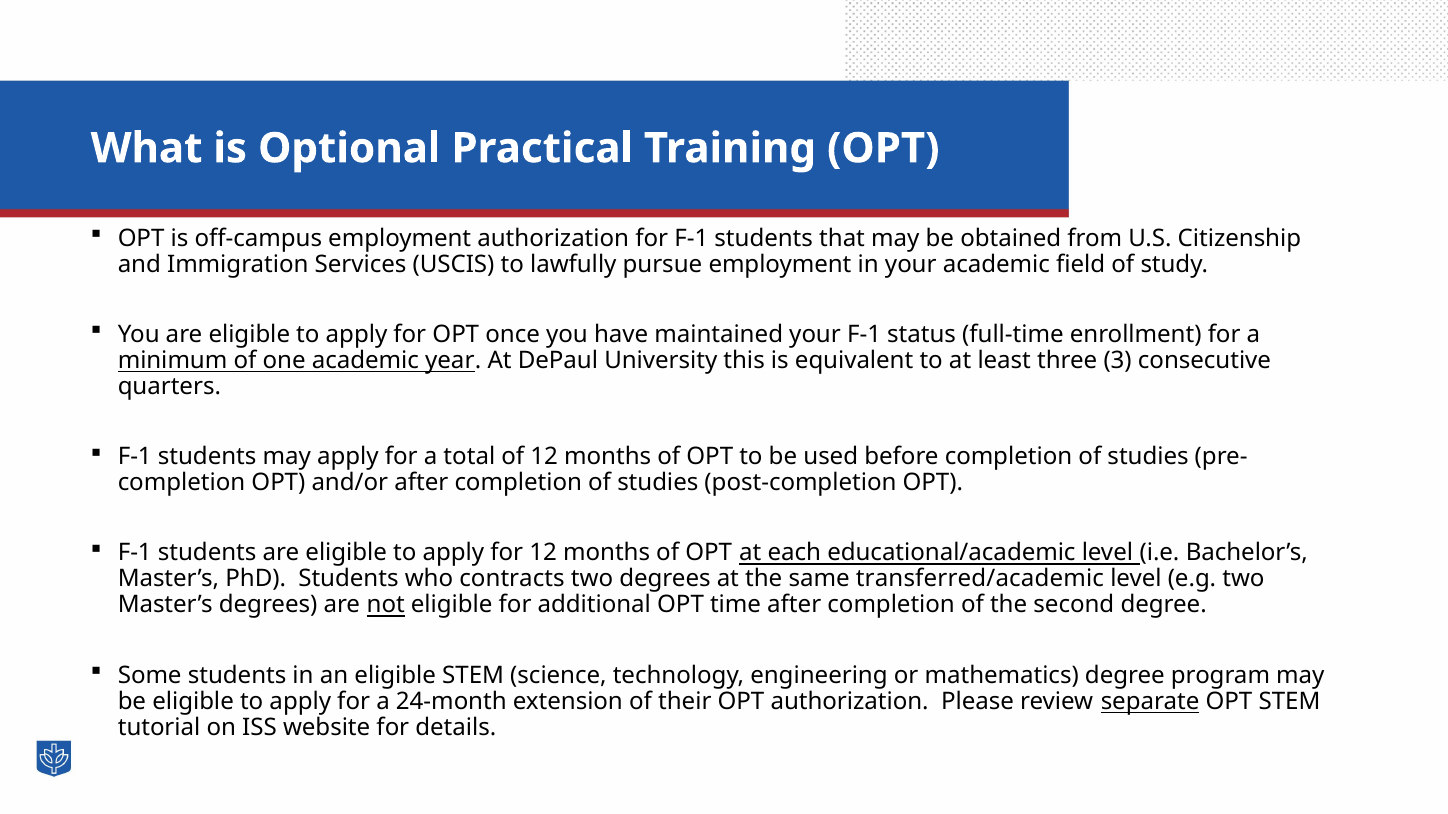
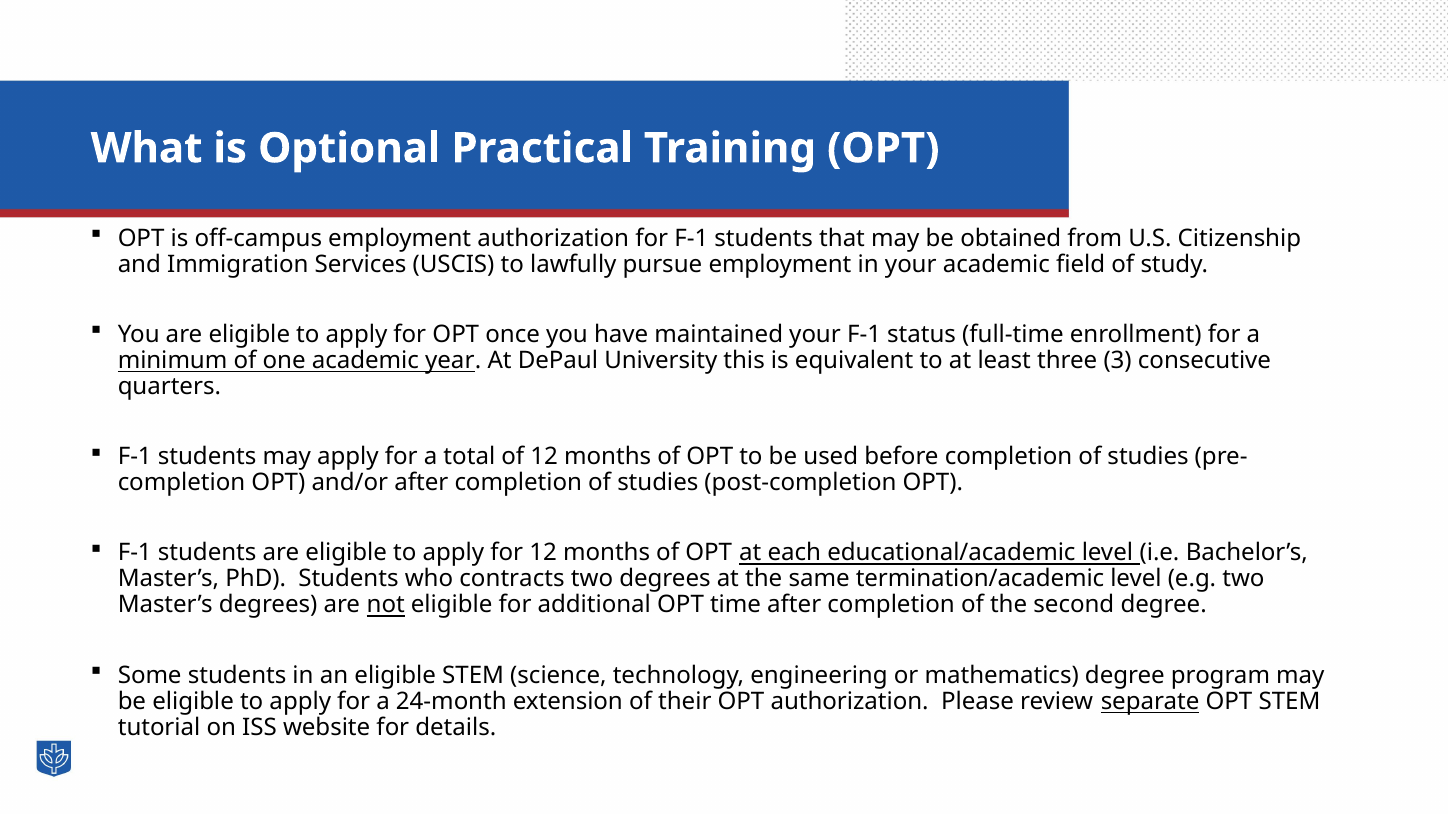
transferred/academic: transferred/academic -> termination/academic (980, 579)
